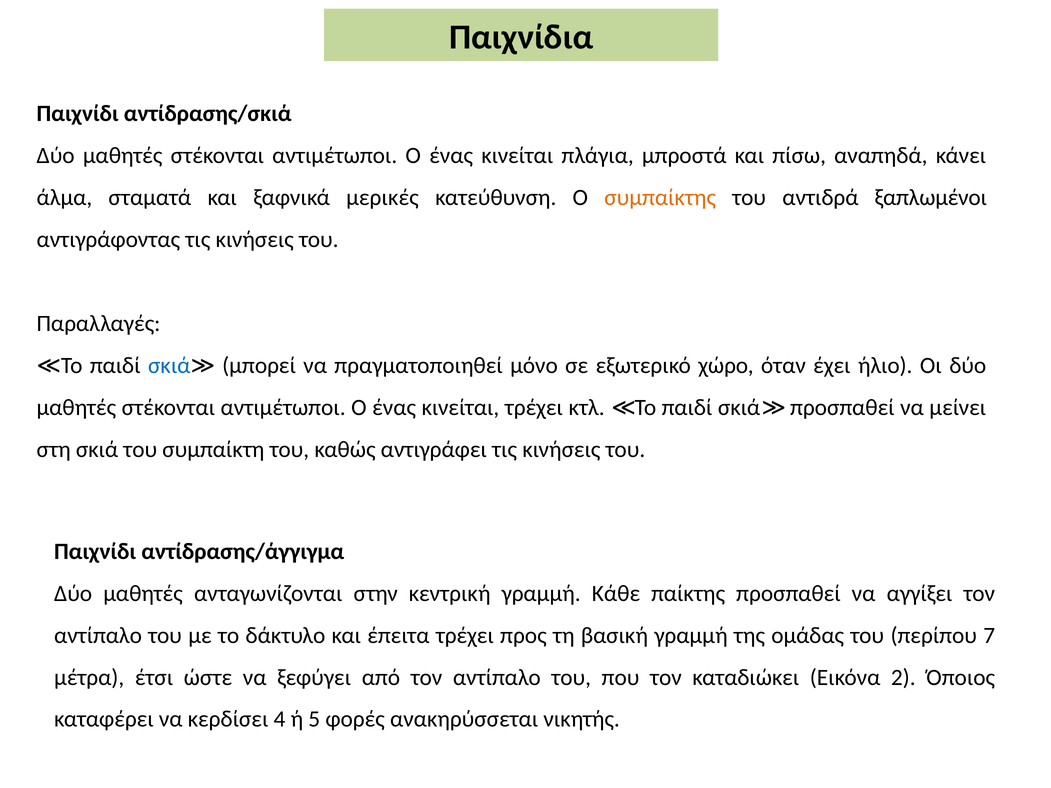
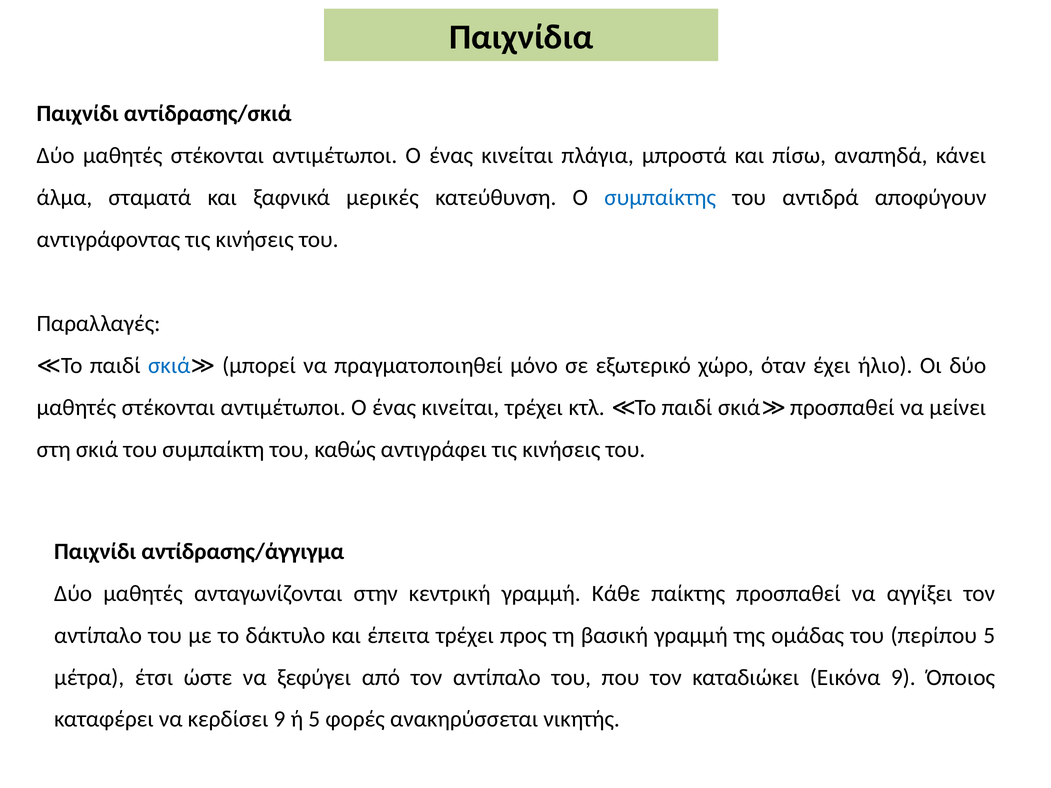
συμπαίκτης colour: orange -> blue (660, 198)
ξαπλωμένοι: ξαπλωμένοι -> αποφύγουν (931, 198)
περίπου 7: 7 -> 5 (989, 636)
Εικόνα 2: 2 -> 9 (903, 678)
κερδίσει 4: 4 -> 9 (279, 720)
